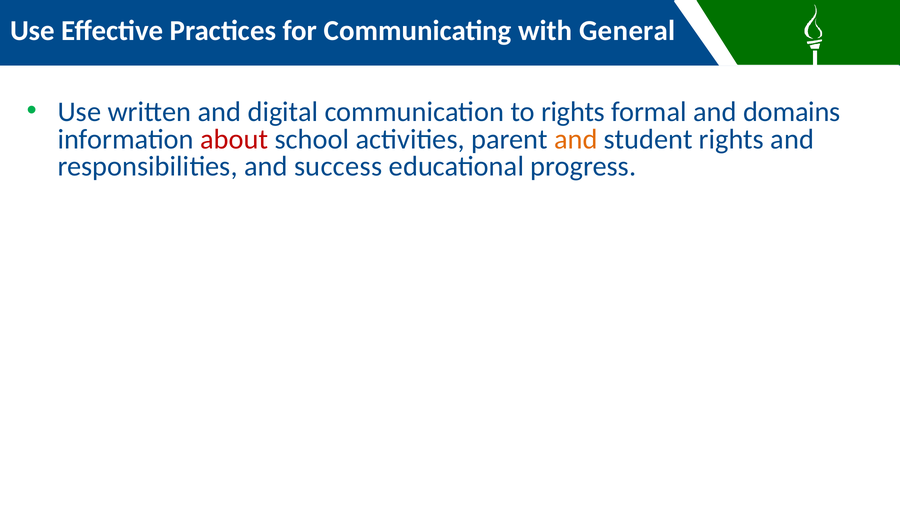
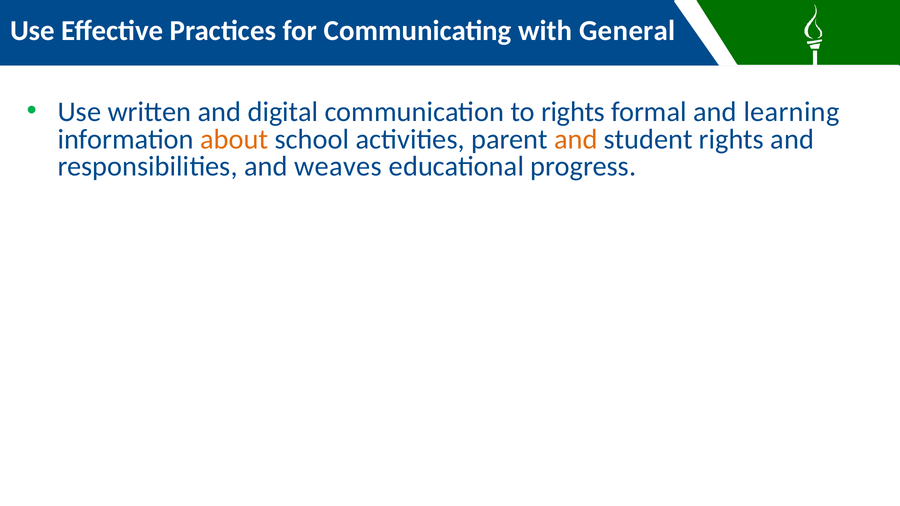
domains: domains -> learning (792, 112)
about colour: red -> orange (234, 139)
success: success -> weaves (338, 167)
